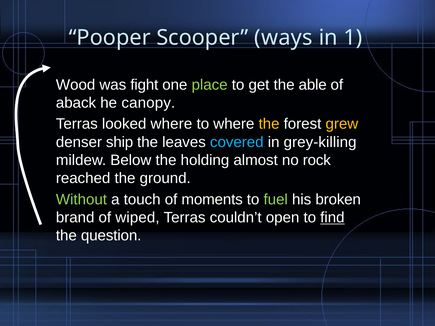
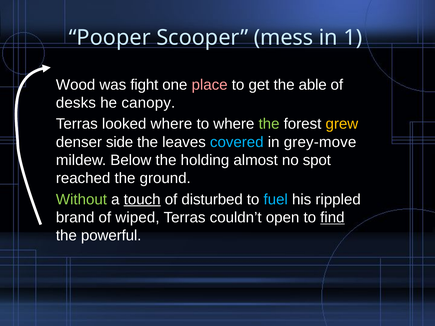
ways: ways -> mess (284, 38)
place colour: light green -> pink (210, 85)
aback: aback -> desks (76, 103)
the colour: yellow -> light green (269, 124)
ship: ship -> side (120, 142)
grey-killing: grey-killing -> grey-move (320, 142)
rock: rock -> spot (317, 160)
touch underline: none -> present (142, 200)
moments: moments -> disturbed (212, 200)
fuel colour: light green -> light blue (276, 200)
broken: broken -> rippled (338, 200)
question: question -> powerful (111, 236)
